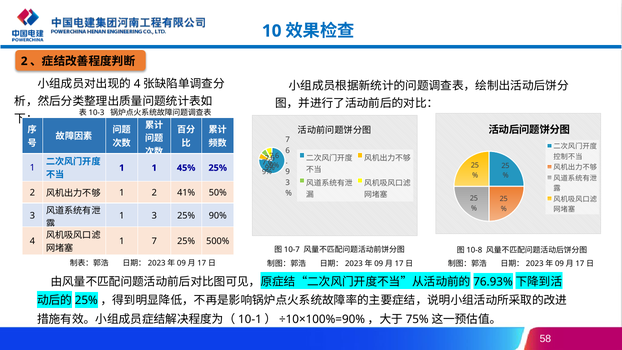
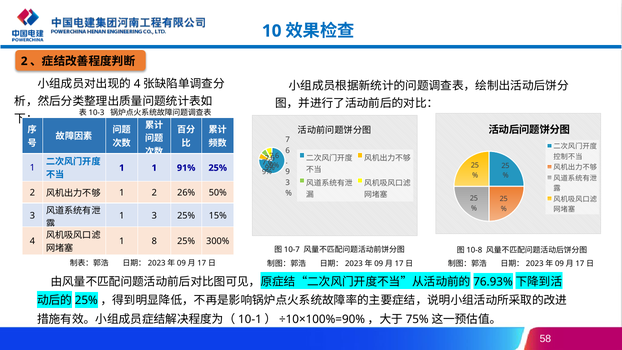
45%: 45% -> 91% (186, 168)
41%: 41% -> 26% (186, 193)
90%: 90% -> 15% (218, 215)
1 7: 7 -> 8 (154, 241)
500%: 500% -> 300% (218, 241)
